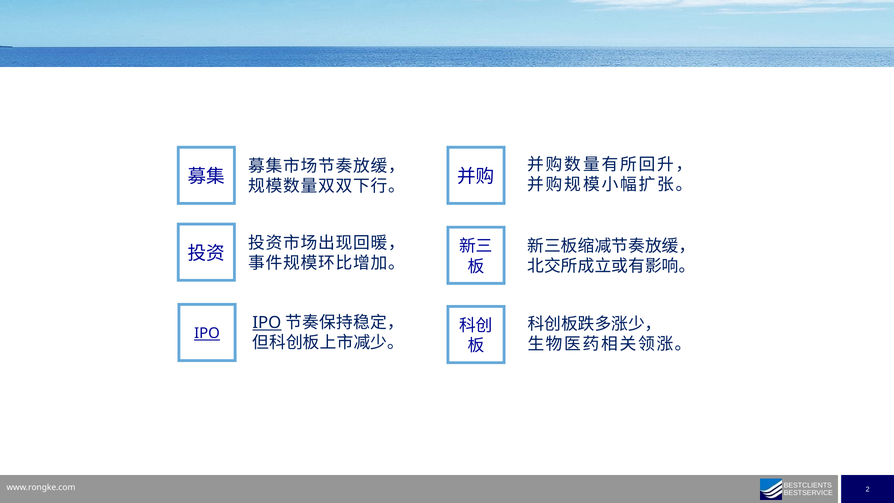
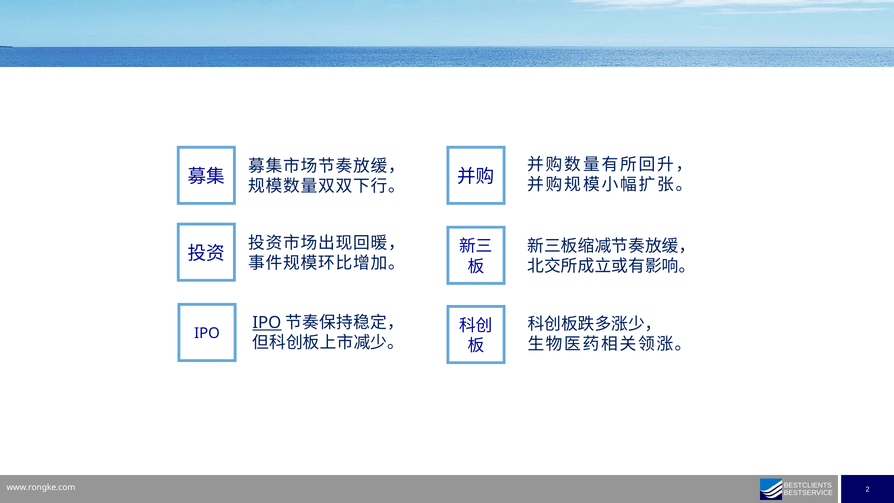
IPO underline: present -> none (207, 333)
